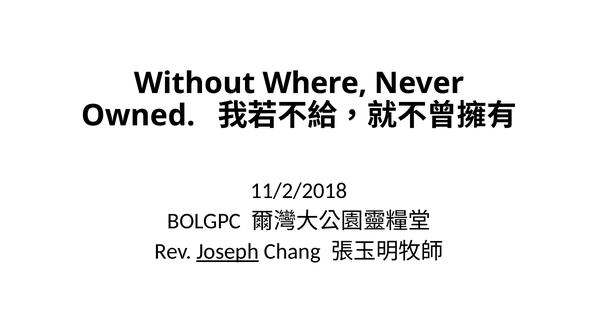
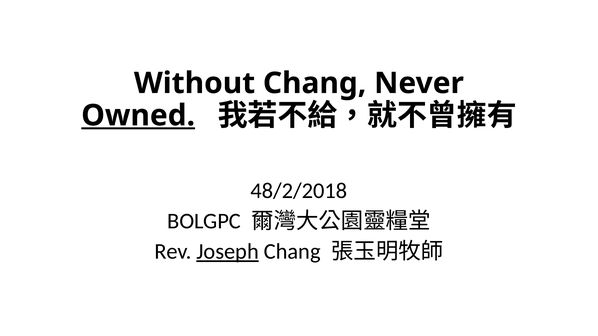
Without Where: Where -> Chang (315, 83)
Owned underline: none -> present (138, 116)
11/2/2018: 11/2/2018 -> 48/2/2018 (299, 191)
